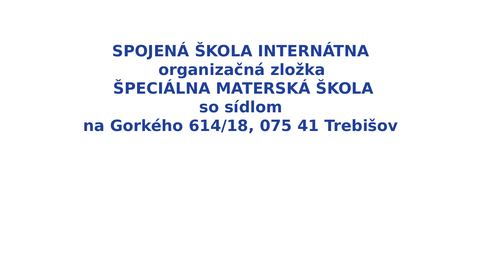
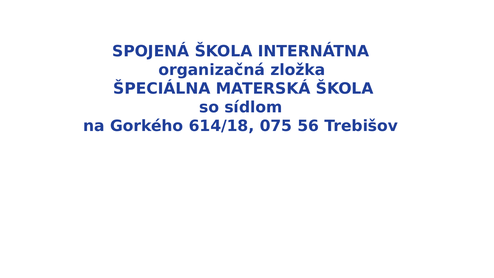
41: 41 -> 56 (308, 126)
